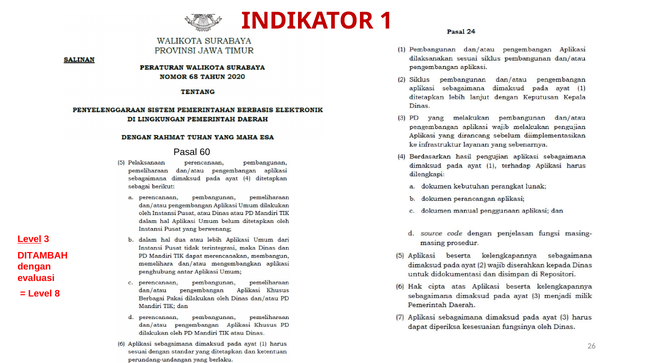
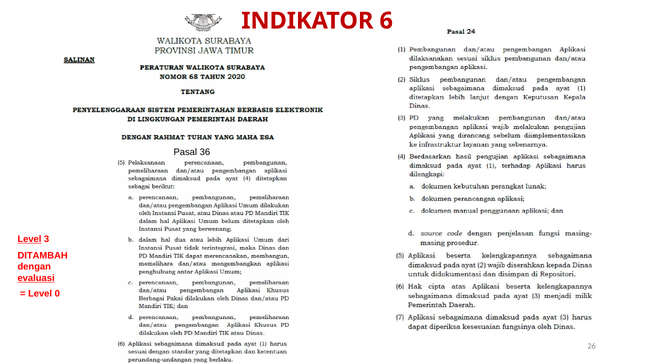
1: 1 -> 6 (386, 21)
60: 60 -> 36 (205, 152)
evaluasi underline: none -> present (36, 278)
8: 8 -> 0 (57, 293)
